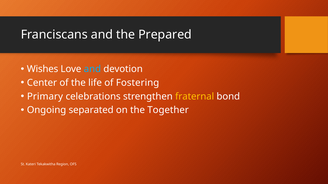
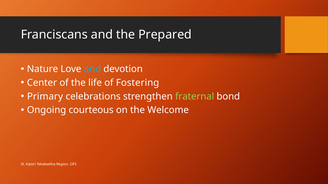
Wishes: Wishes -> Nature (43, 69)
fraternal colour: yellow -> light green (195, 97)
separated: separated -> courteous (91, 110)
Together: Together -> Welcome (168, 110)
